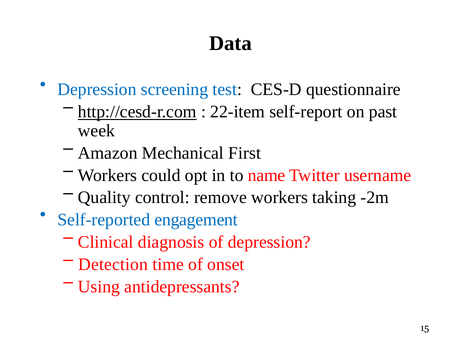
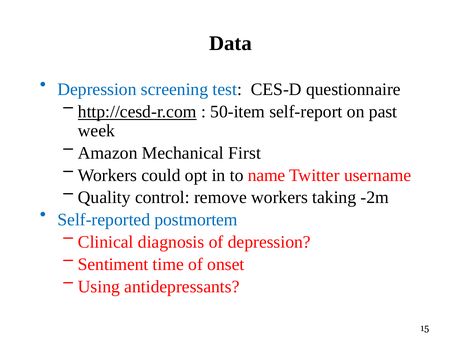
22-item: 22-item -> 50-item (238, 112)
engagement: engagement -> postmortem (196, 220)
Detection: Detection -> Sentiment (113, 265)
